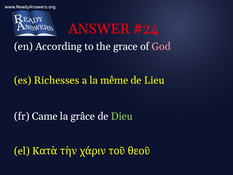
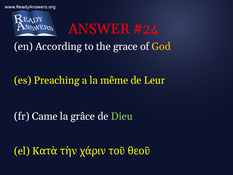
God colour: pink -> yellow (161, 46)
Richesses: Richesses -> Preaching (57, 80)
Lieu: Lieu -> Leur (154, 80)
